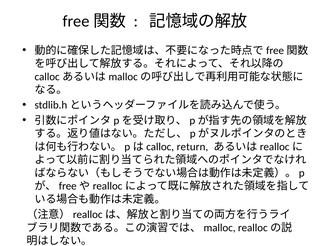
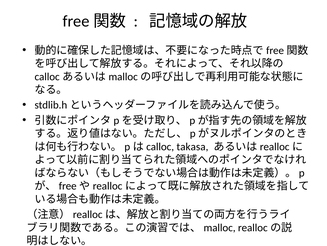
return: return -> takasa (192, 146)
